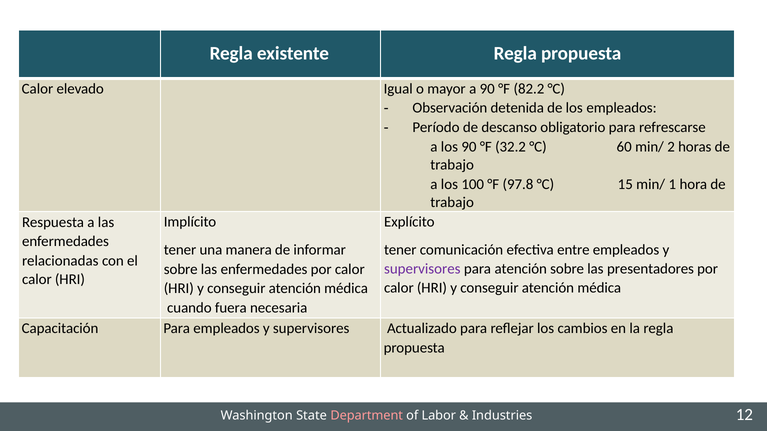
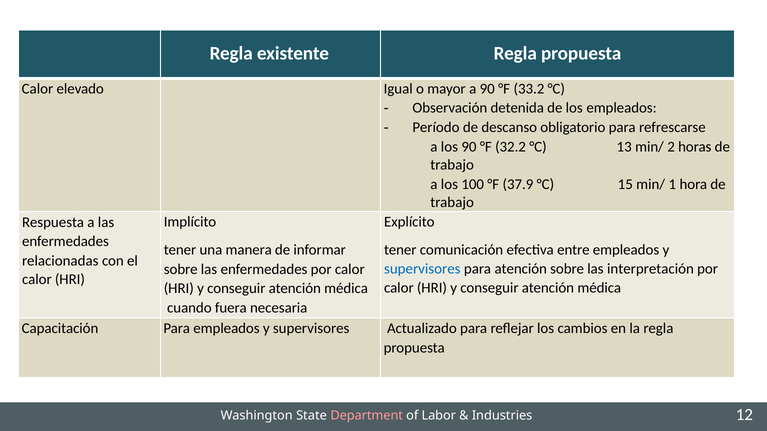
82.2: 82.2 -> 33.2 (529, 89)
60: 60 -> 13 (624, 147)
97.8: 97.8 -> 37.9 (518, 185)
supervisores colour: purple -> blue (422, 269)
presentadores: presentadores -> interpretación (650, 269)
